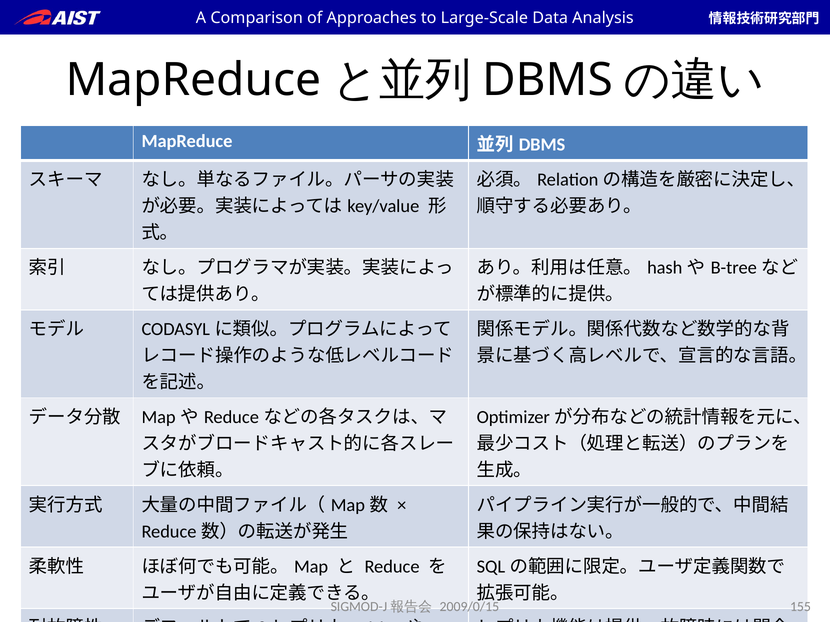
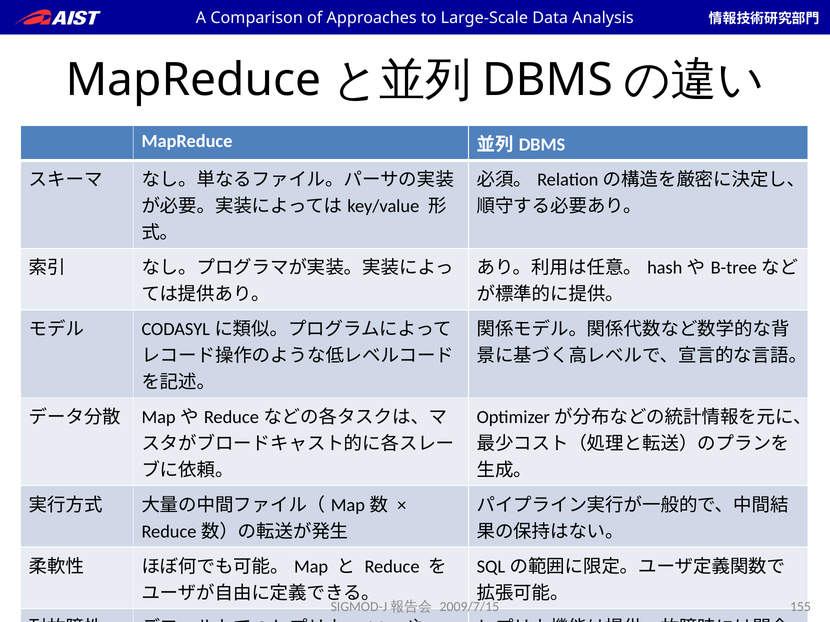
2009/0/15: 2009/0/15 -> 2009/7/15 (469, 607)
